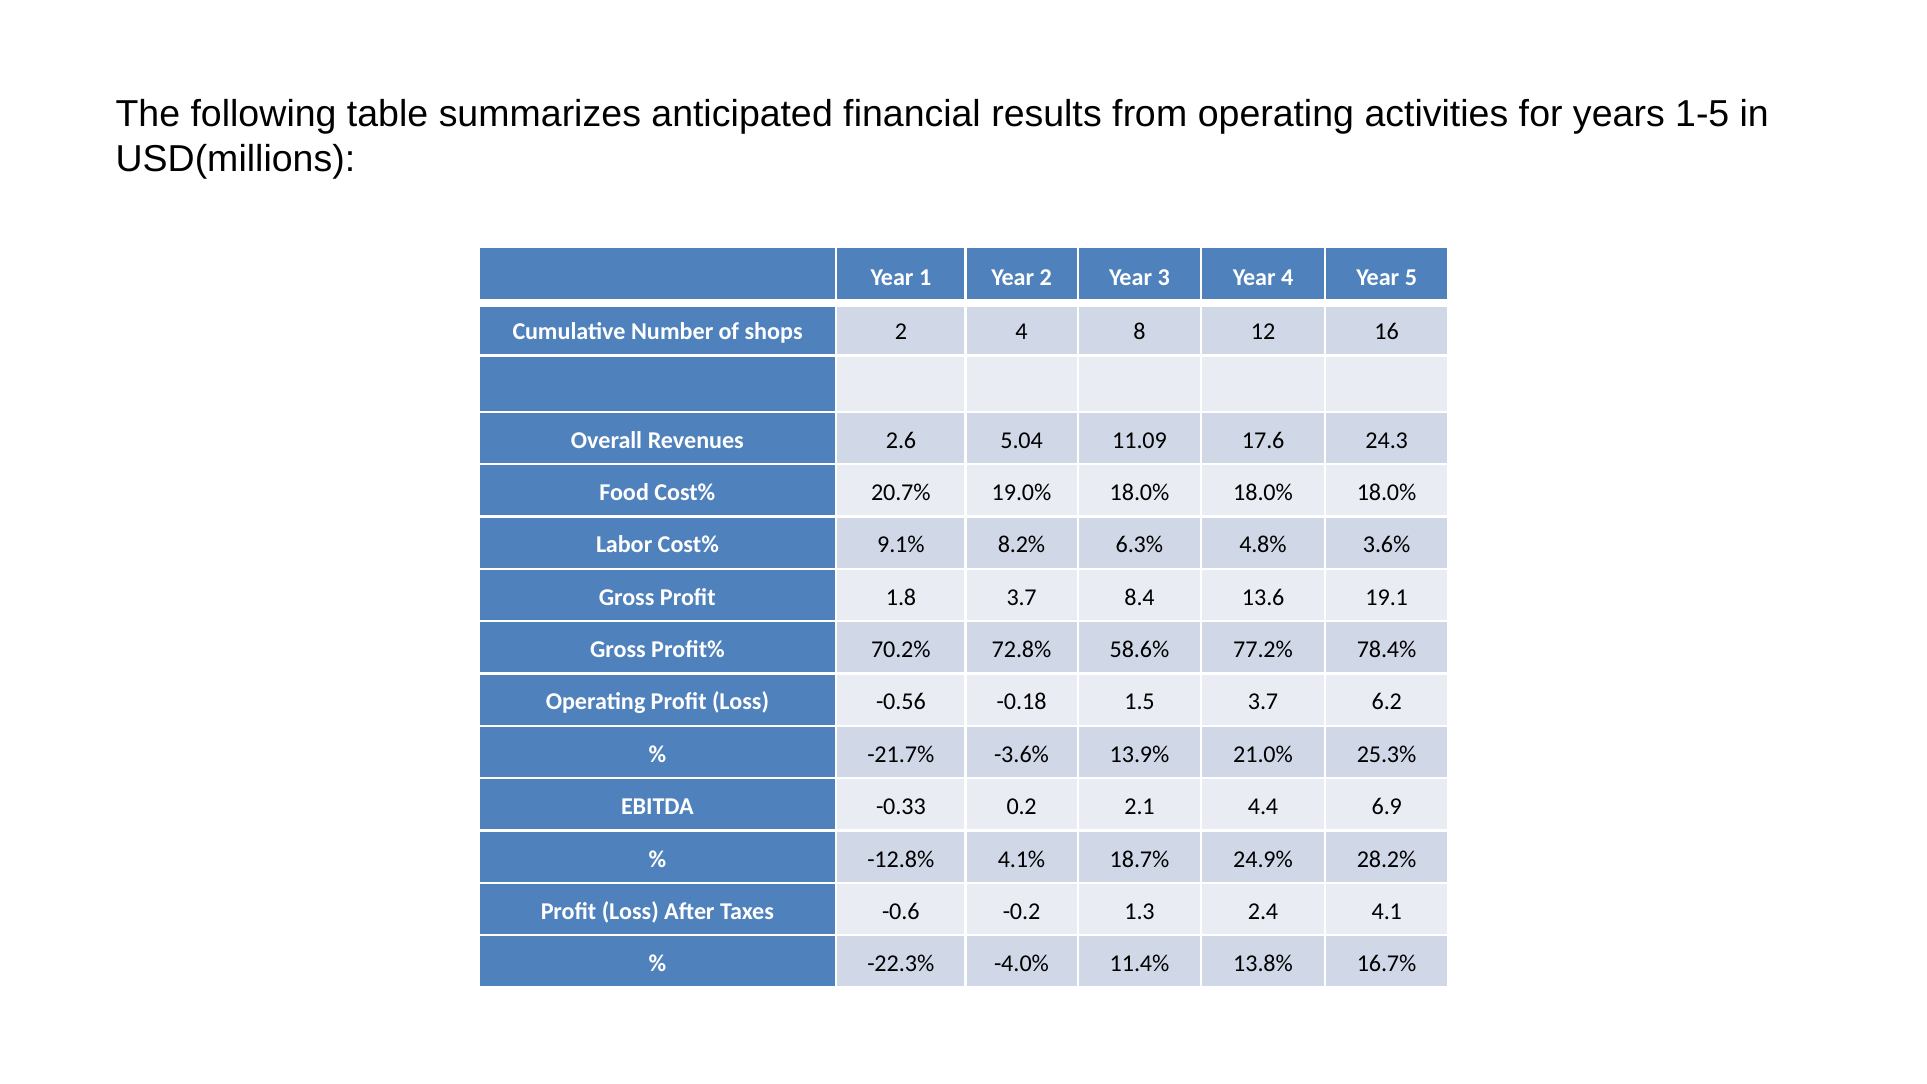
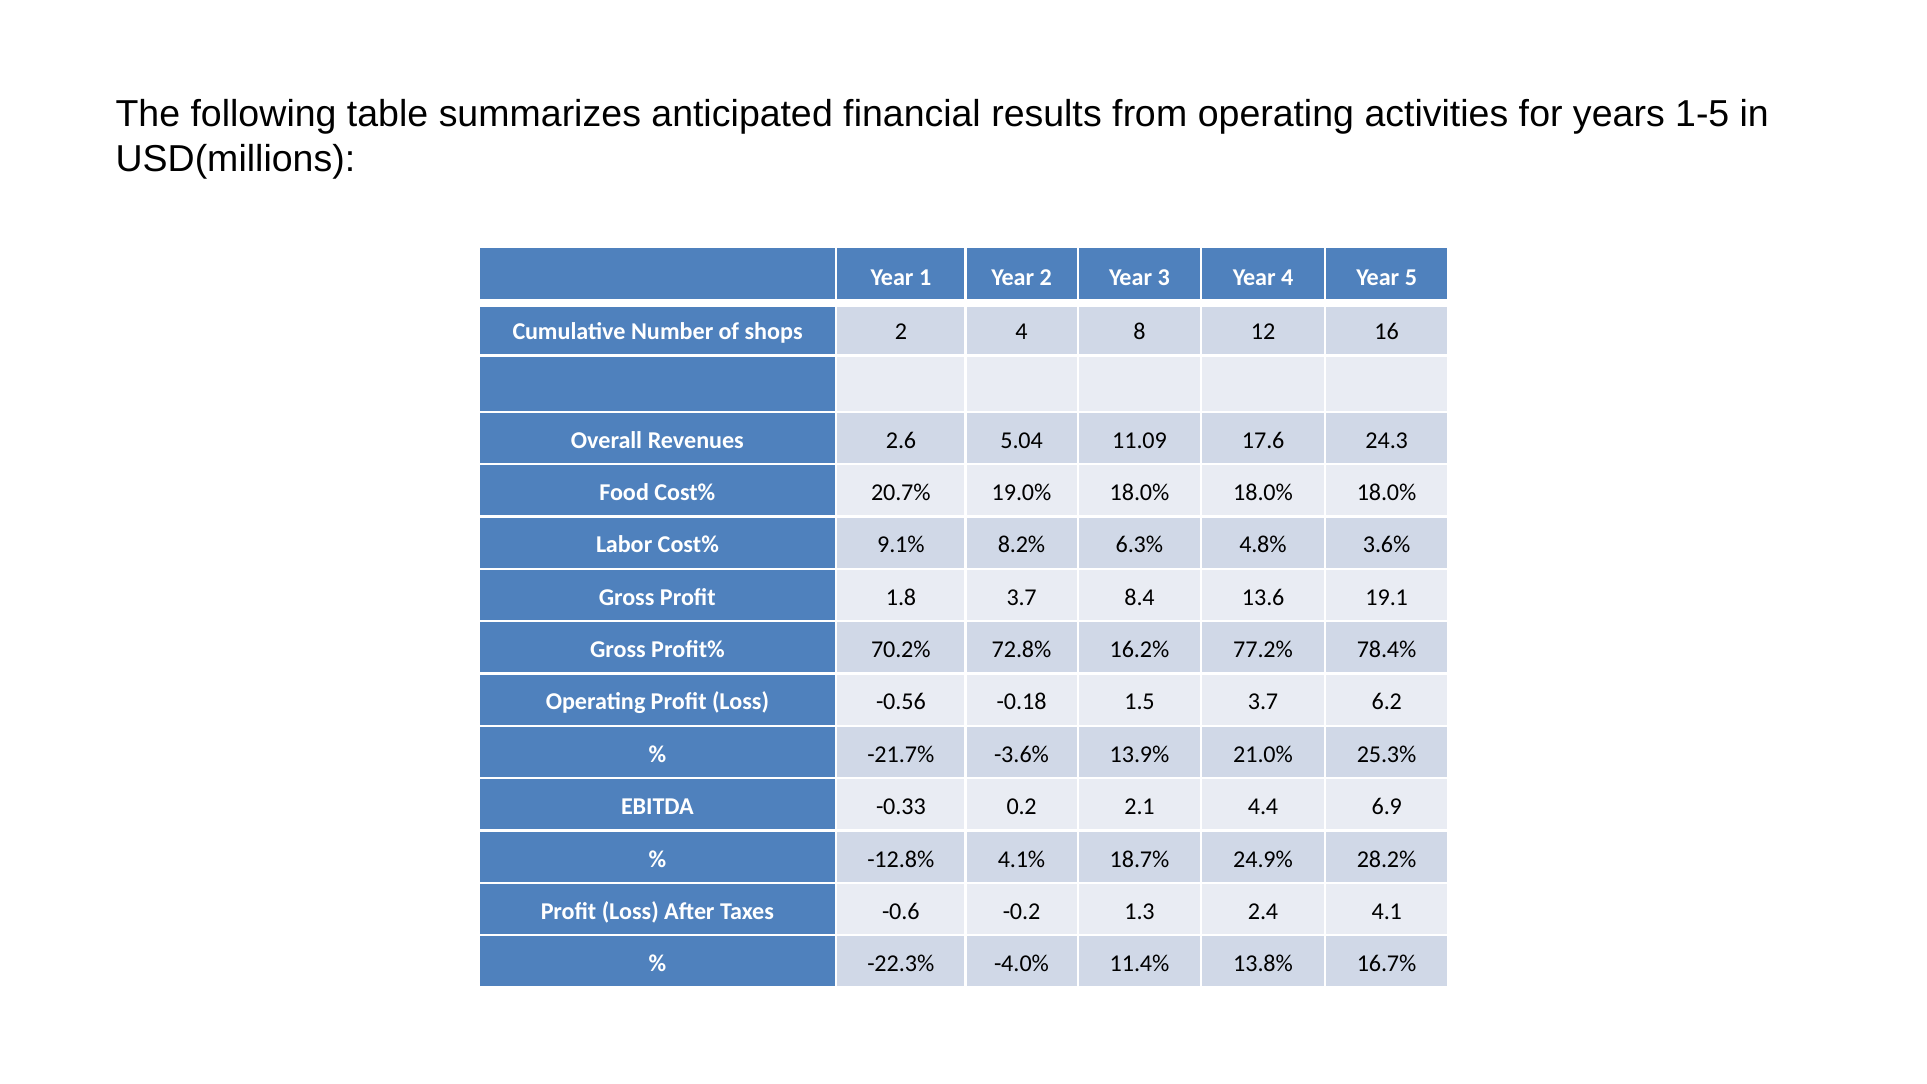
58.6%: 58.6% -> 16.2% (1139, 650)
